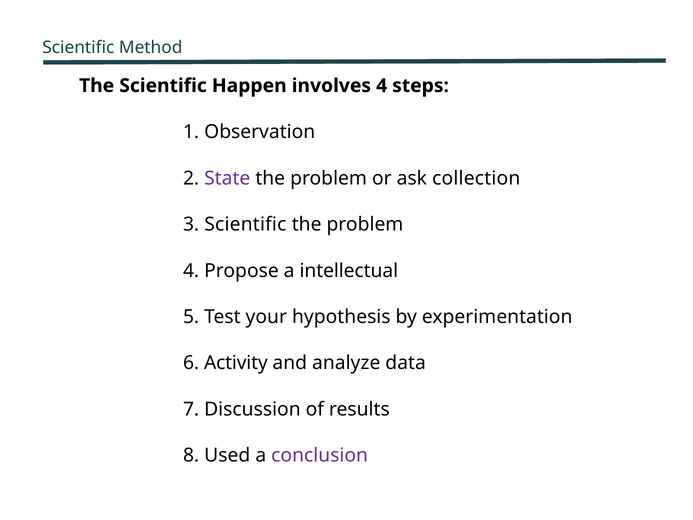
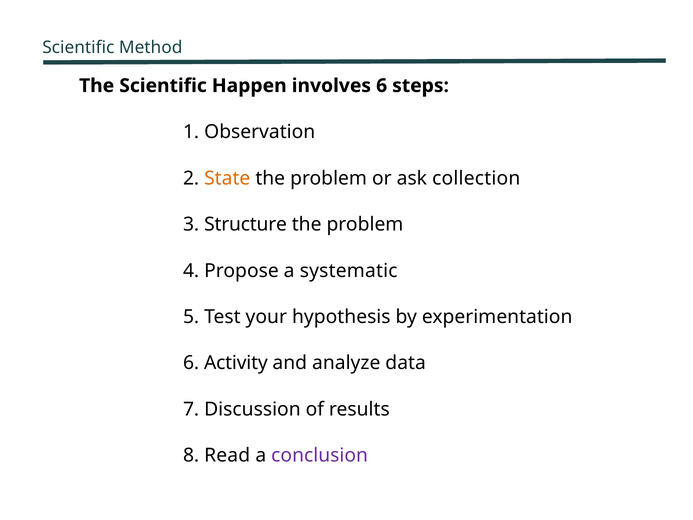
involves 4: 4 -> 6 (382, 86)
State colour: purple -> orange (227, 178)
3 Scientific: Scientific -> Structure (246, 224)
intellectual: intellectual -> systematic (349, 271)
Used: Used -> Read (227, 455)
